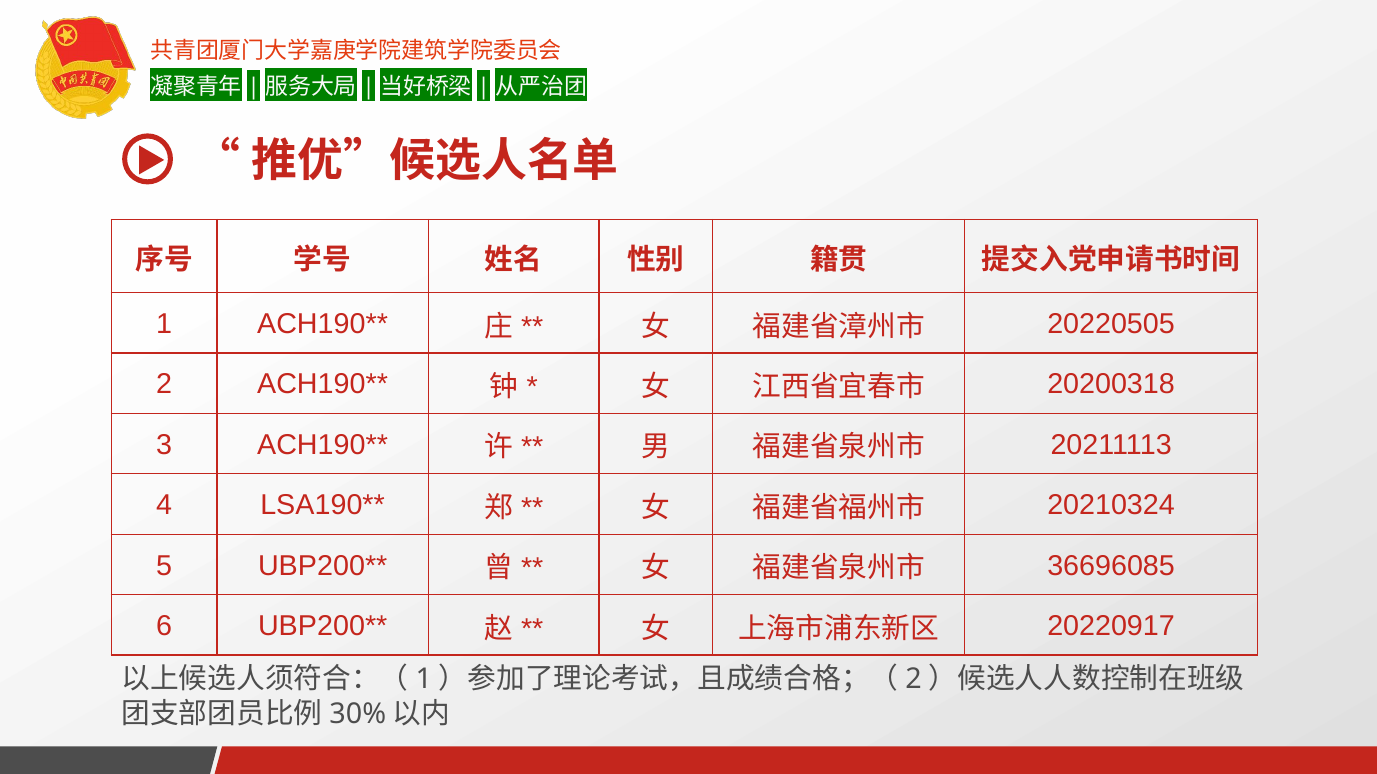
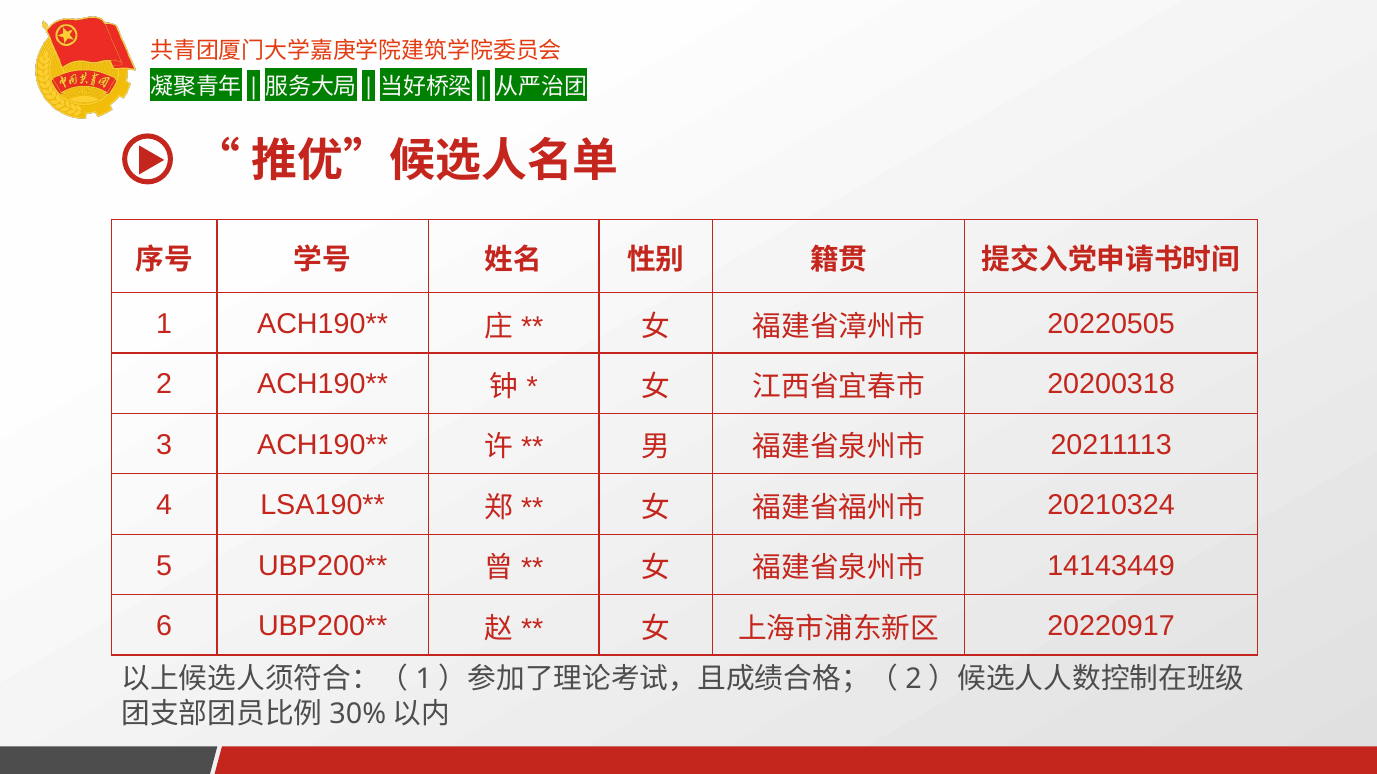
36696085: 36696085 -> 14143449 (1111, 566)
